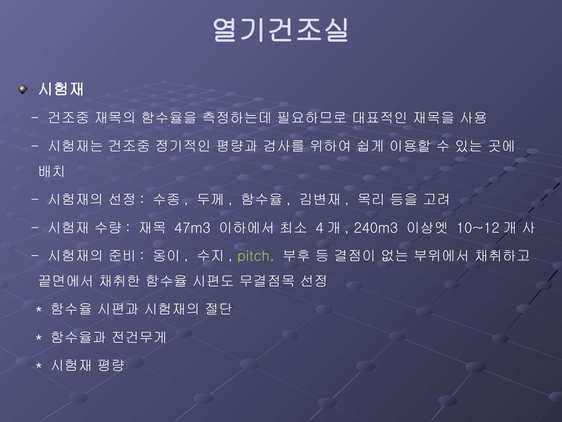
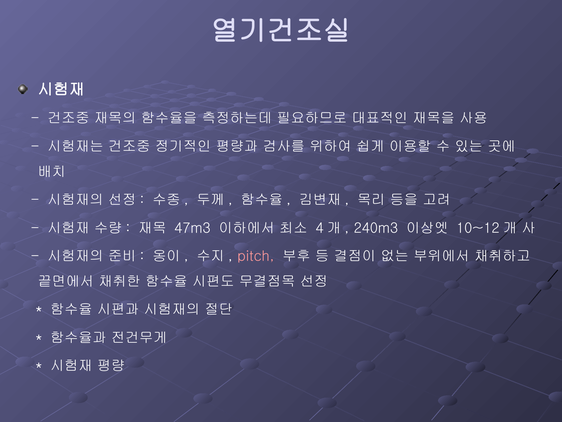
pitch colour: light green -> pink (256, 256)
